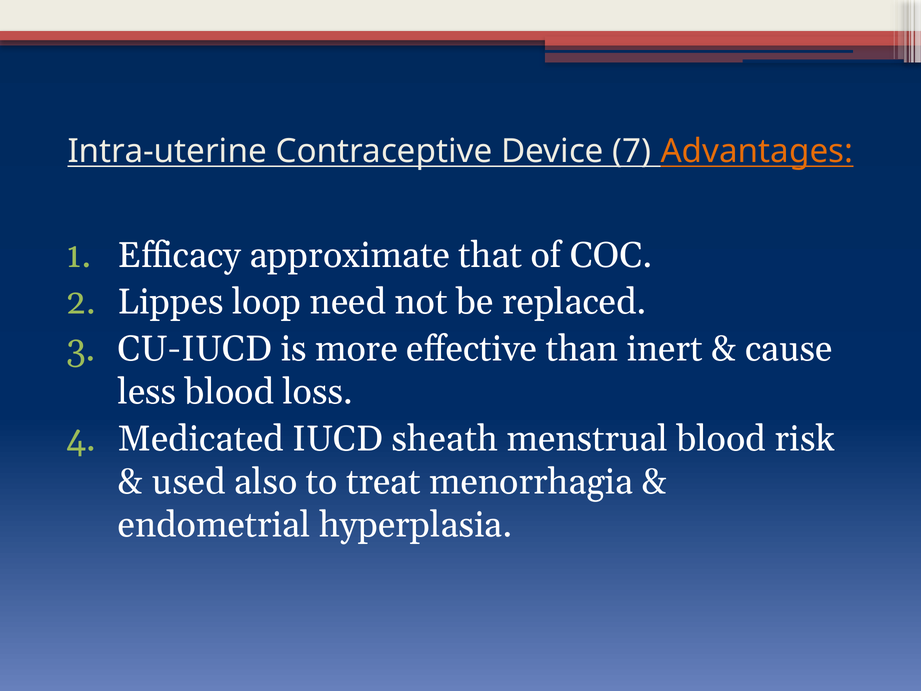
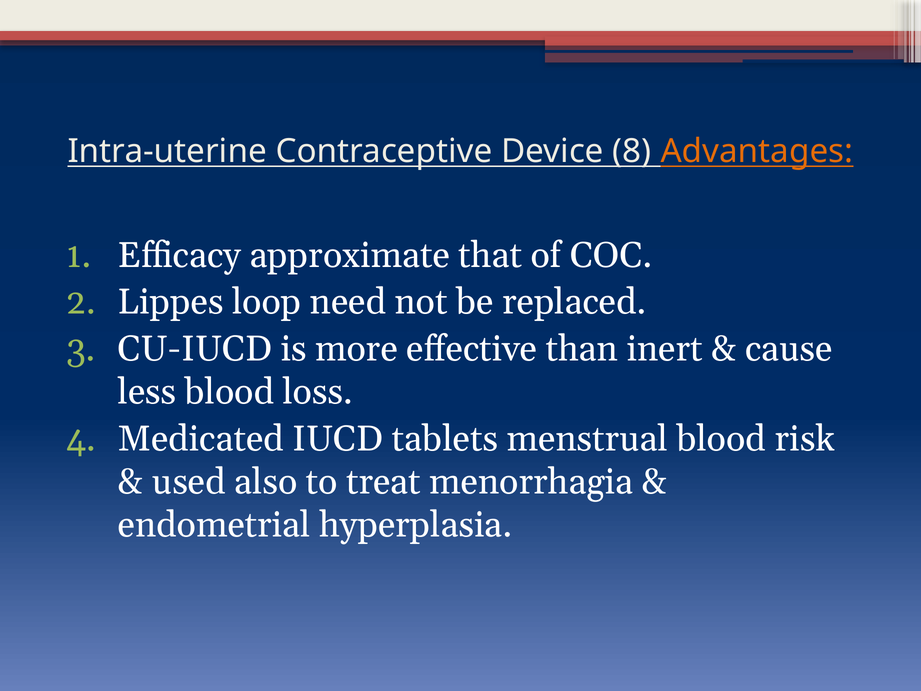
7: 7 -> 8 (632, 151)
sheath: sheath -> tablets (445, 439)
